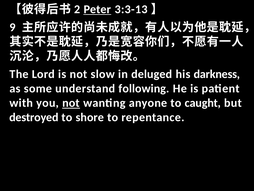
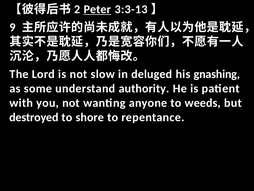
darkness: darkness -> gnashing (217, 74)
following: following -> authority (144, 88)
not underline: present -> none (71, 103)
caught: caught -> weeds (203, 103)
